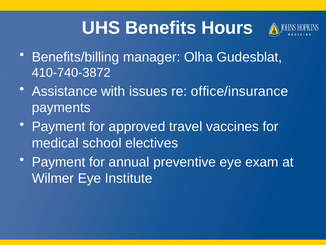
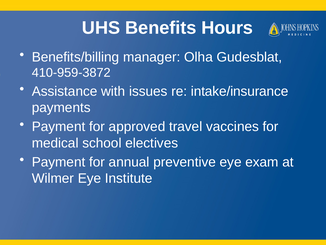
410-740-3872: 410-740-3872 -> 410-959-3872 (71, 73)
office/insurance: office/insurance -> intake/insurance (240, 91)
